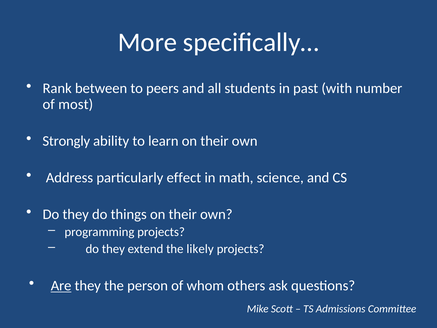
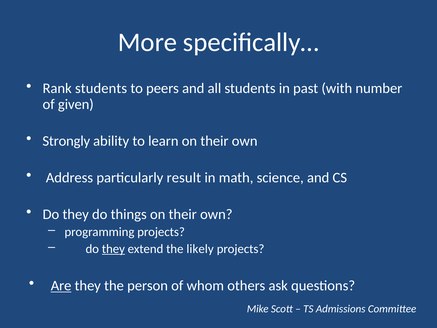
Rank between: between -> students (101, 88)
most: most -> given (76, 104)
effect: effect -> result (184, 178)
they underline: none -> present (113, 249)
